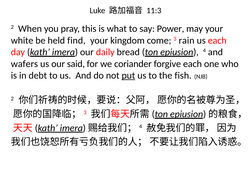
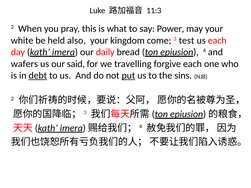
find: find -> also (76, 40)
rain: rain -> test (187, 40)
coriander: coriander -> travelling (133, 64)
debt underline: none -> present (38, 76)
fish: fish -> sins (183, 76)
